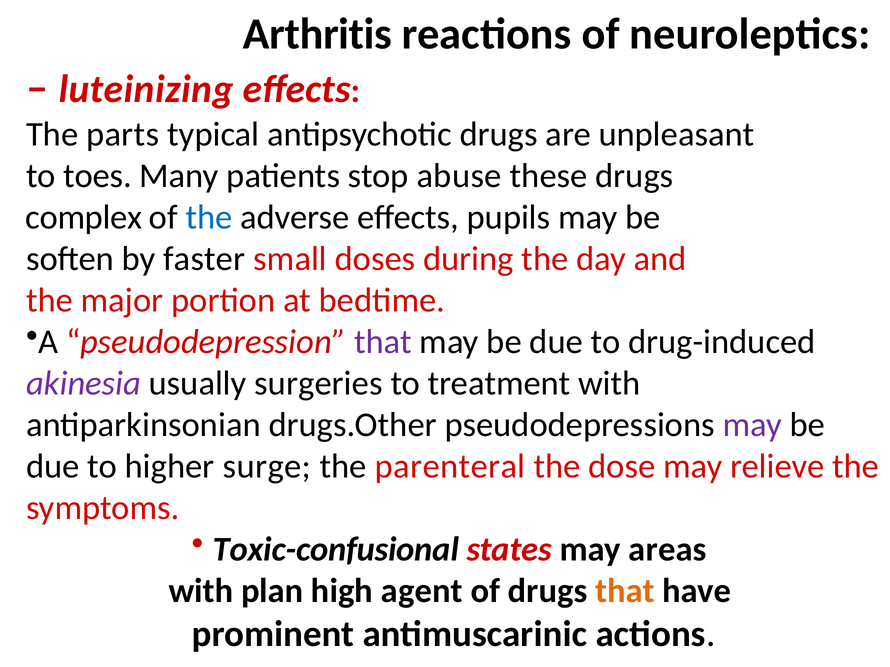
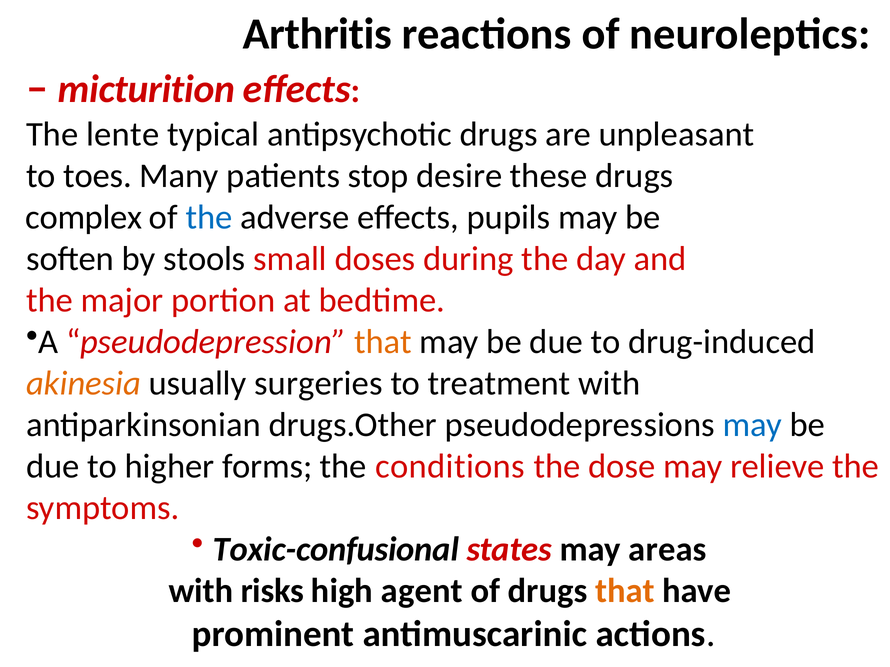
luteinizing: luteinizing -> micturition (146, 89)
parts: parts -> lente (123, 134)
abuse: abuse -> desire (459, 176)
faster: faster -> stools (204, 259)
that colour: purple -> orange (383, 342)
akinesia colour: purple -> orange (84, 384)
may colour: purple -> blue (752, 425)
surge: surge -> forms (267, 467)
parenteral: parenteral -> conditions (450, 467)
plan: plan -> risks (272, 591)
